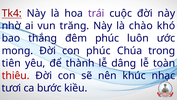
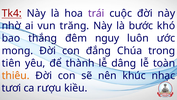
chào: chào -> bước (141, 26)
đêm phúc: phúc -> nguy (107, 38)
con phúc: phúc -> đắng (98, 51)
thiêu colour: red -> orange (16, 75)
bước: bước -> rượu (49, 88)
